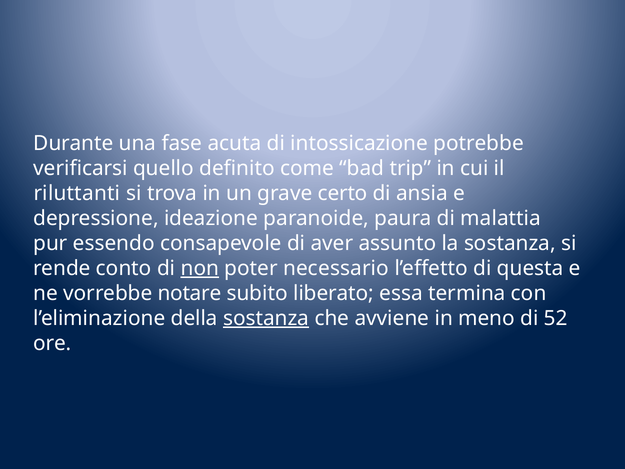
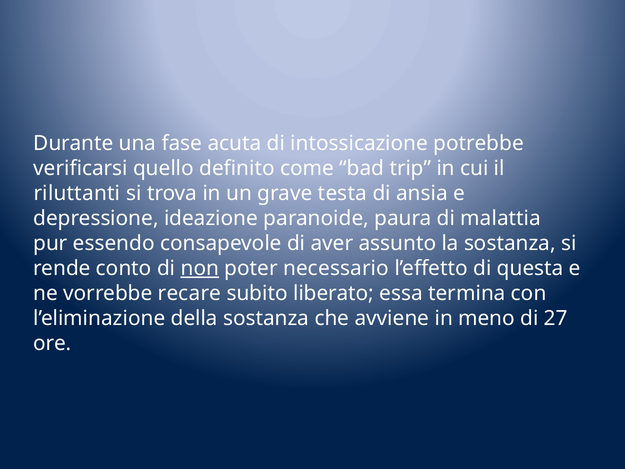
certo: certo -> testa (342, 193)
notare: notare -> recare (189, 293)
sostanza underline: present -> none (266, 318)
52: 52 -> 27 (556, 318)
